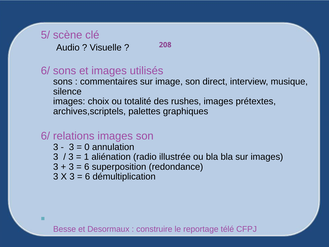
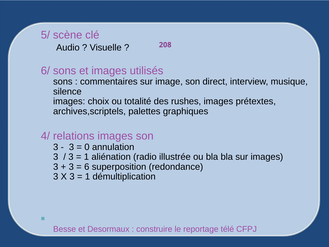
6/: 6/ -> 4/ (45, 136)
6: 6 -> 1 (88, 176)
